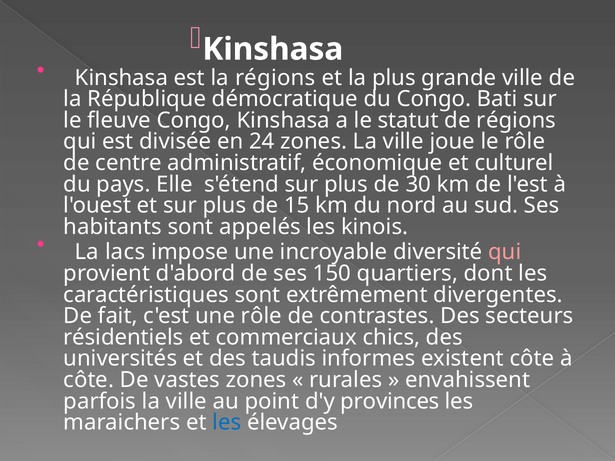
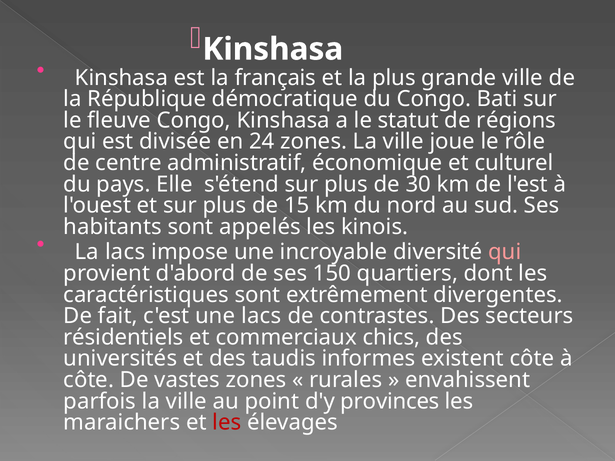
la régions: régions -> français (275, 78)
une rôle: rôle -> lacs (261, 316)
les colour: blue -> red (227, 423)
